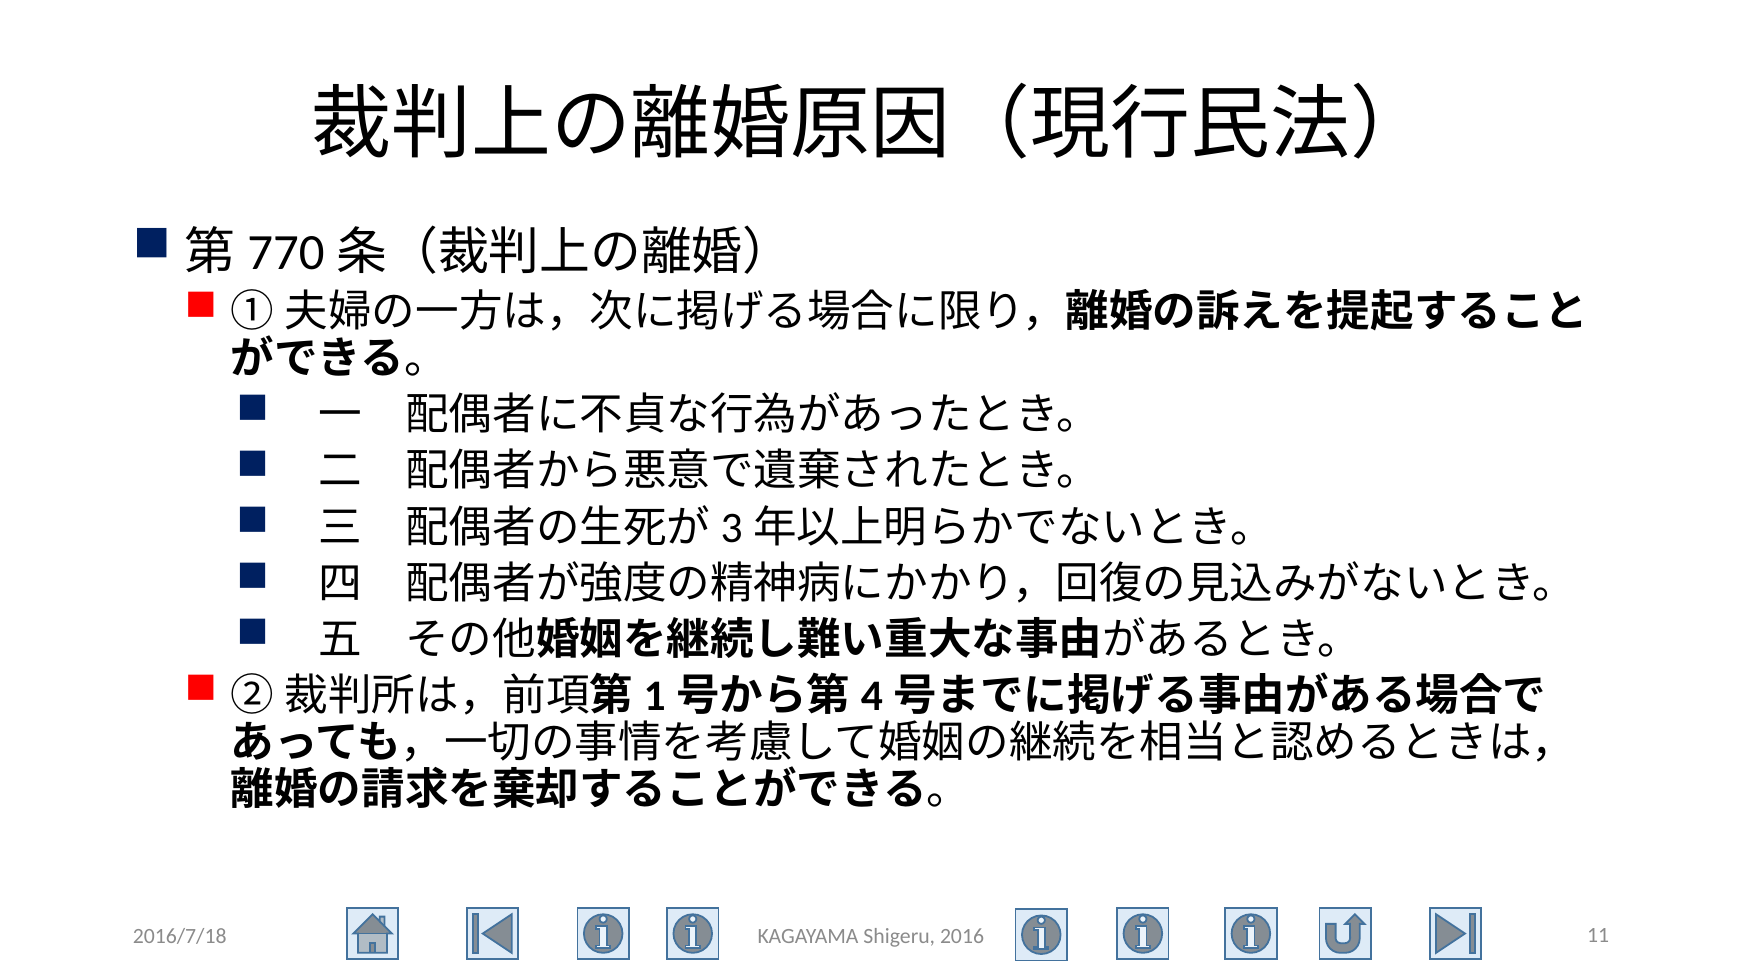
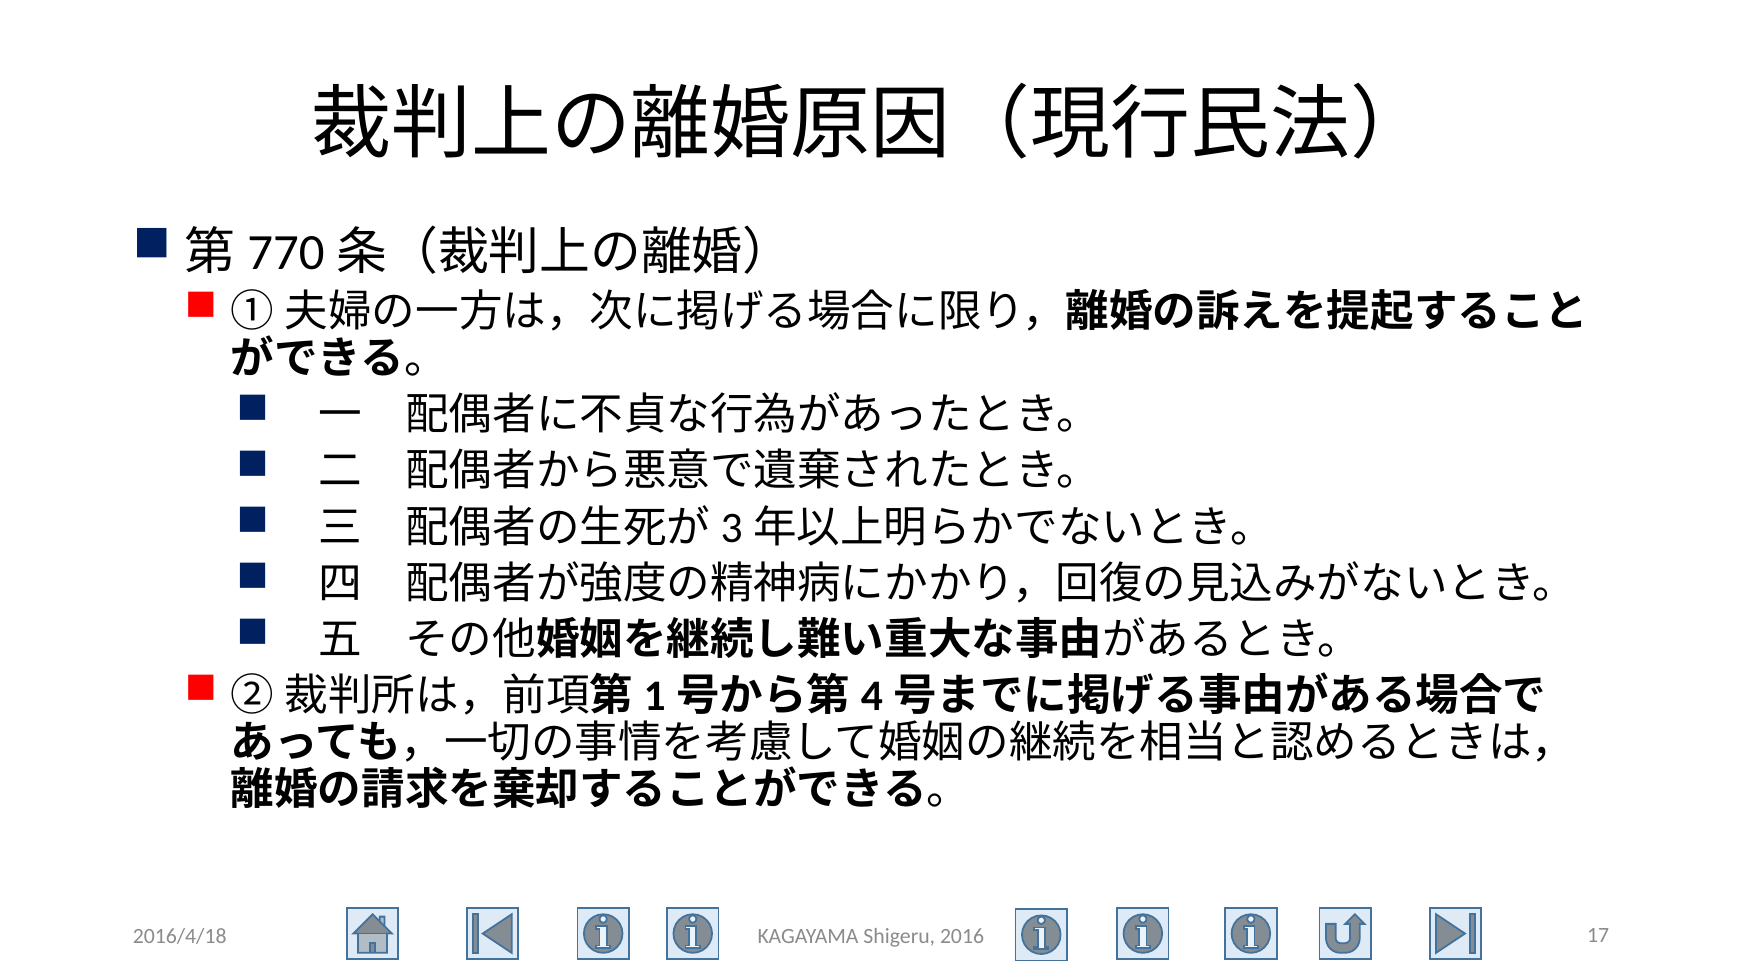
2016/7/18: 2016/7/18 -> 2016/4/18 (180, 936)
11: 11 -> 17 (1598, 936)
